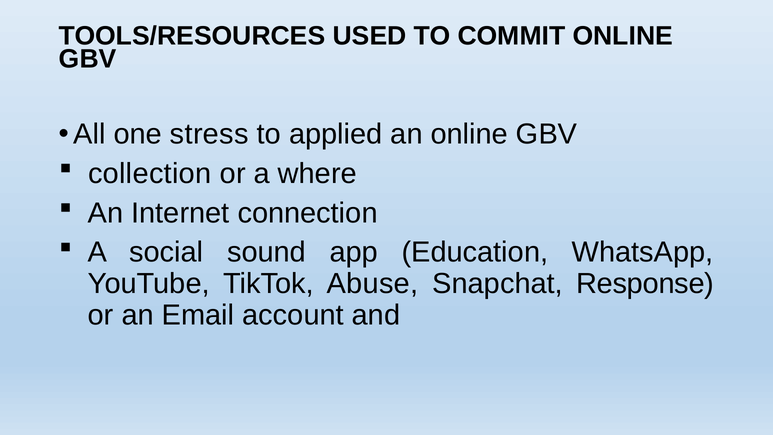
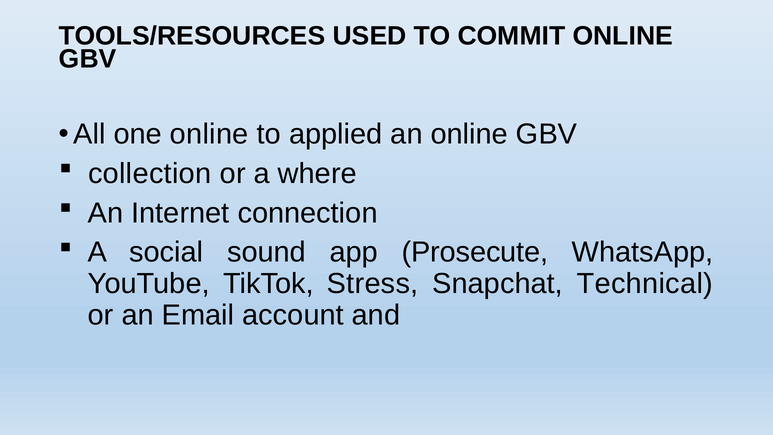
one stress: stress -> online (209, 134)
Education: Education -> Prosecute (475, 252)
Abuse: Abuse -> Stress (373, 284)
Response: Response -> Technical (645, 284)
